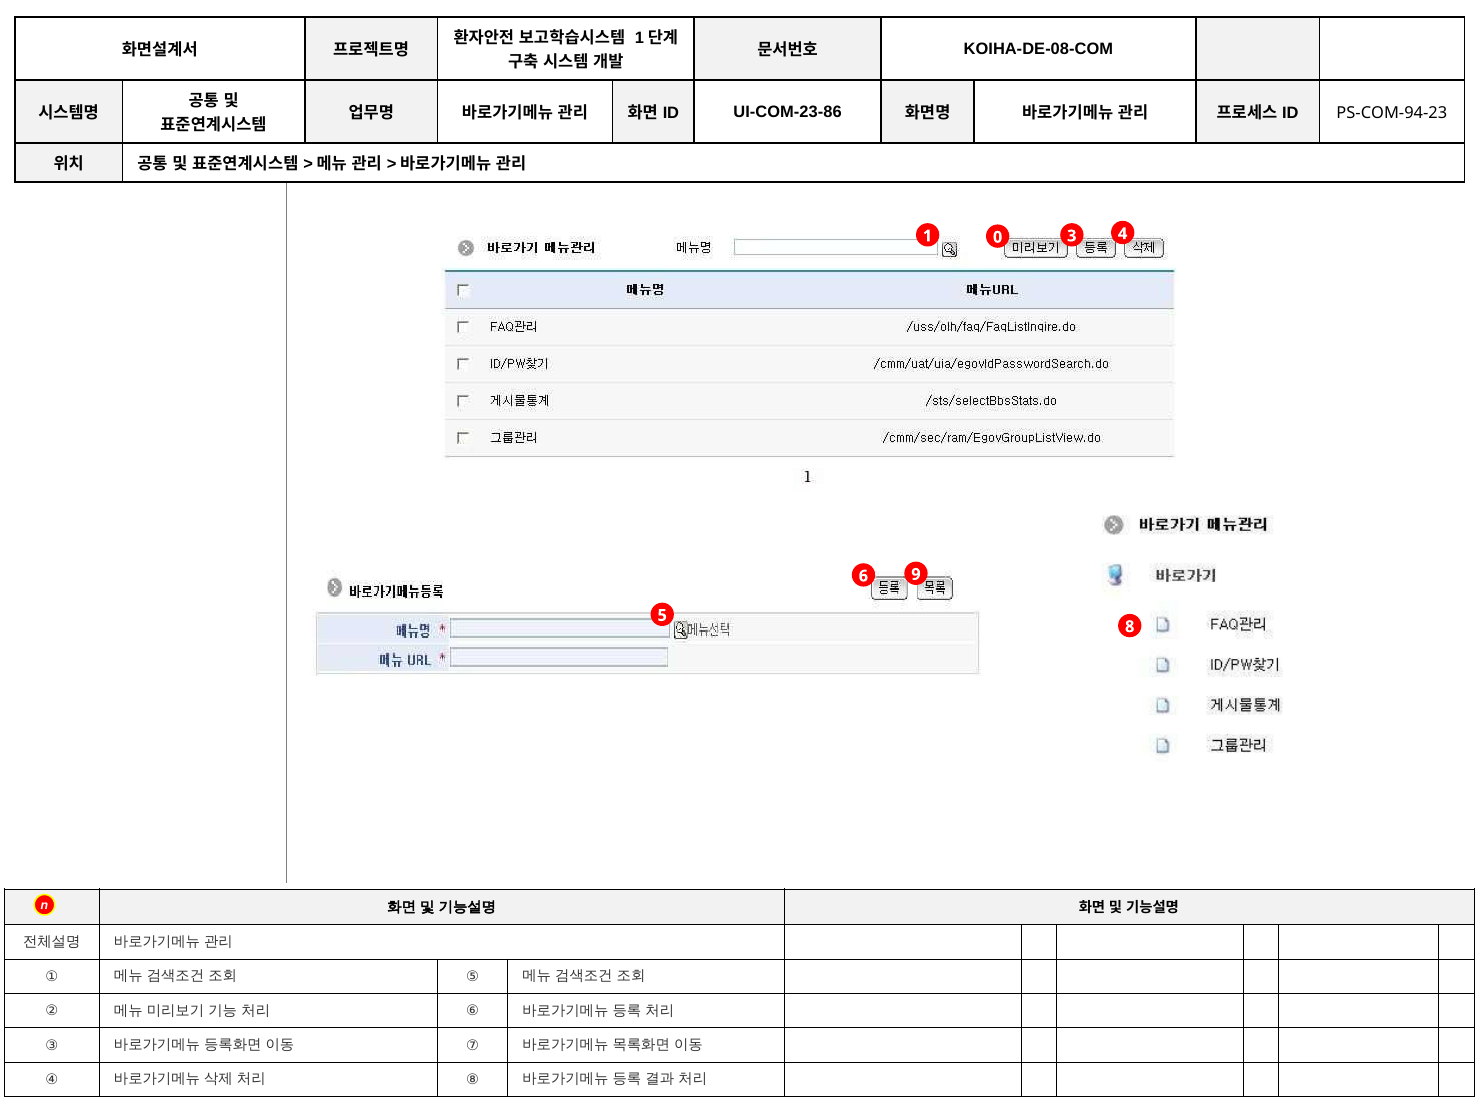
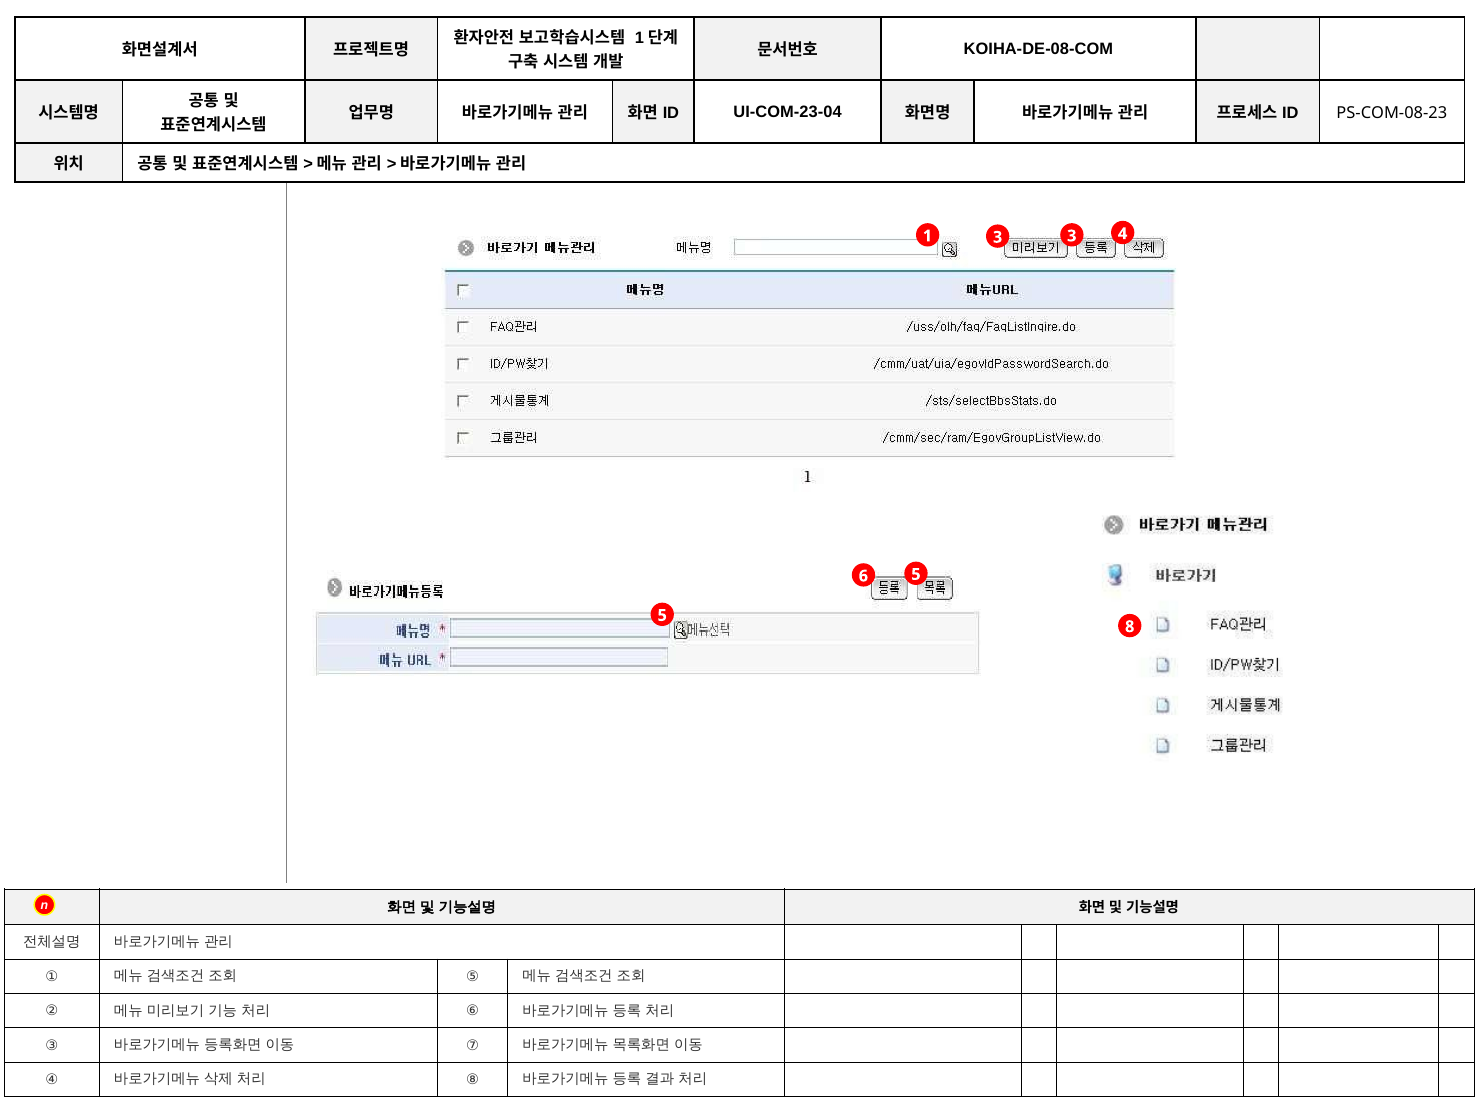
UI-COM-23-86: UI-COM-23-86 -> UI-COM-23-04 (788, 112)
PS-COM-94-23: PS-COM-94-23 -> PS-COM-08-23 (1392, 113)
1 0: 0 -> 3 (998, 237)
6 9: 9 -> 5 (916, 574)
